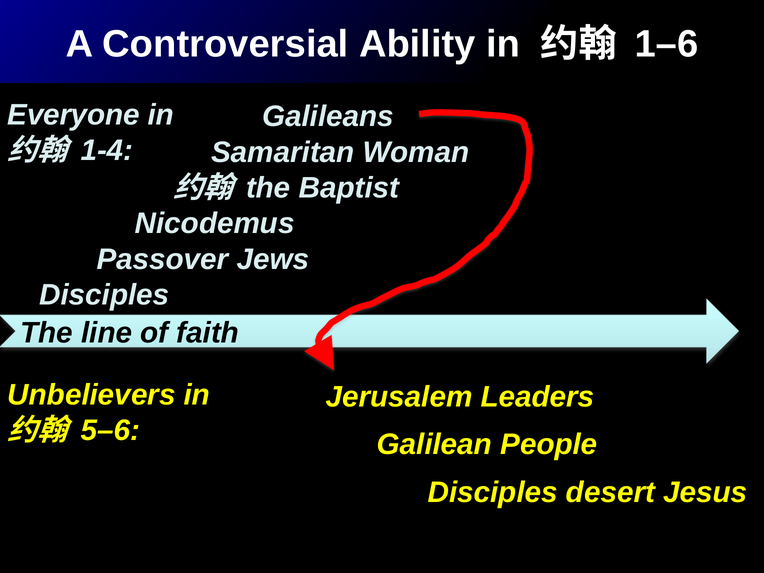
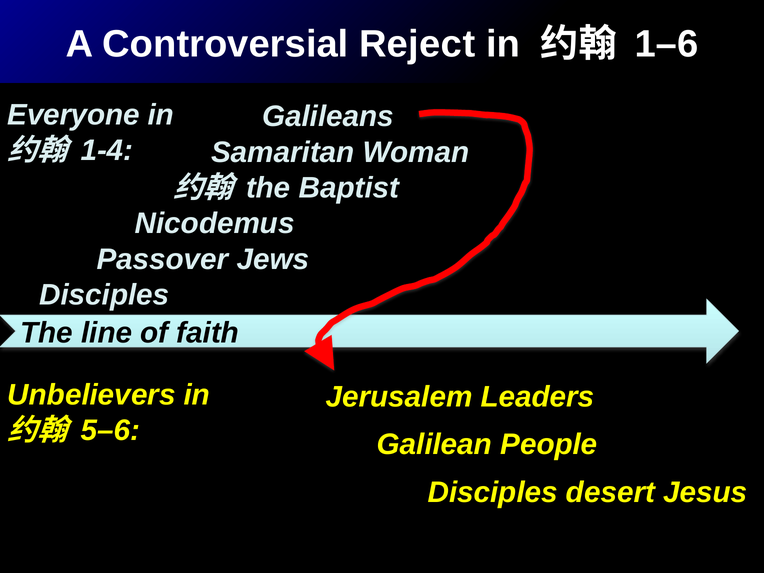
Ability: Ability -> Reject (417, 44)
